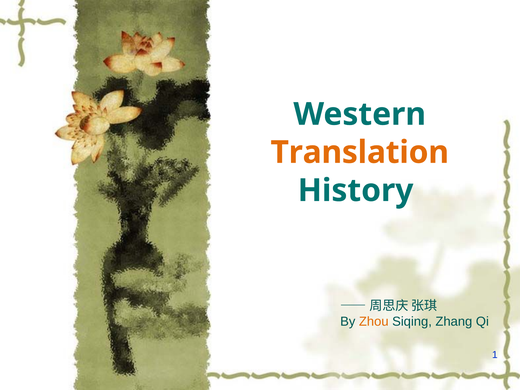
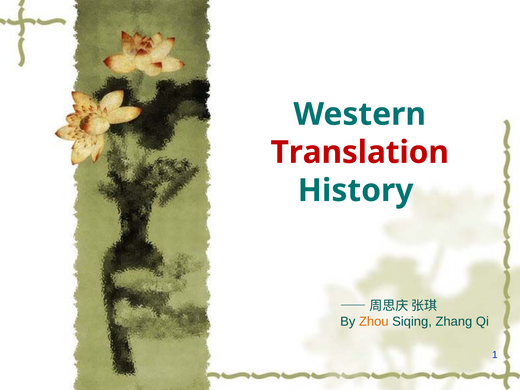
Translation colour: orange -> red (360, 152)
